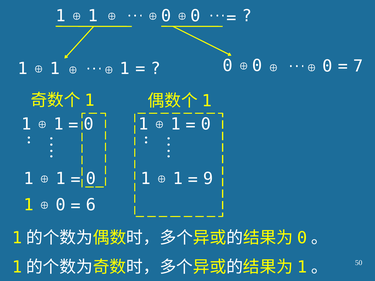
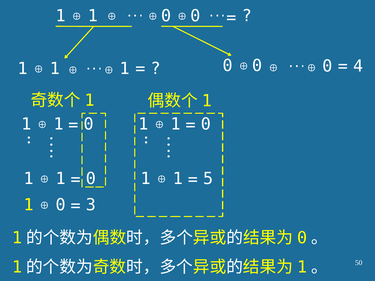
7: 7 -> 4 (358, 66)
9: 9 -> 5 (208, 179)
6: 6 -> 3 (91, 205)
